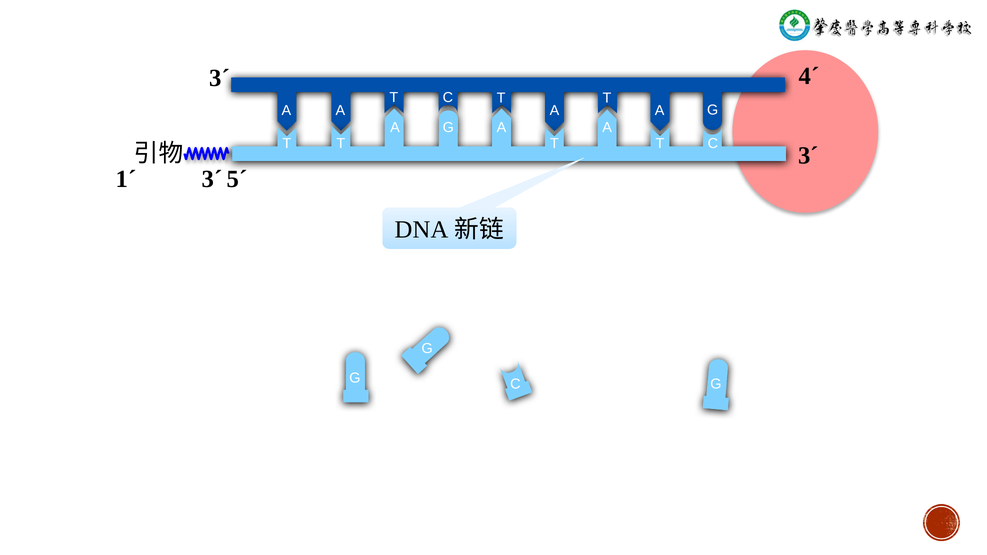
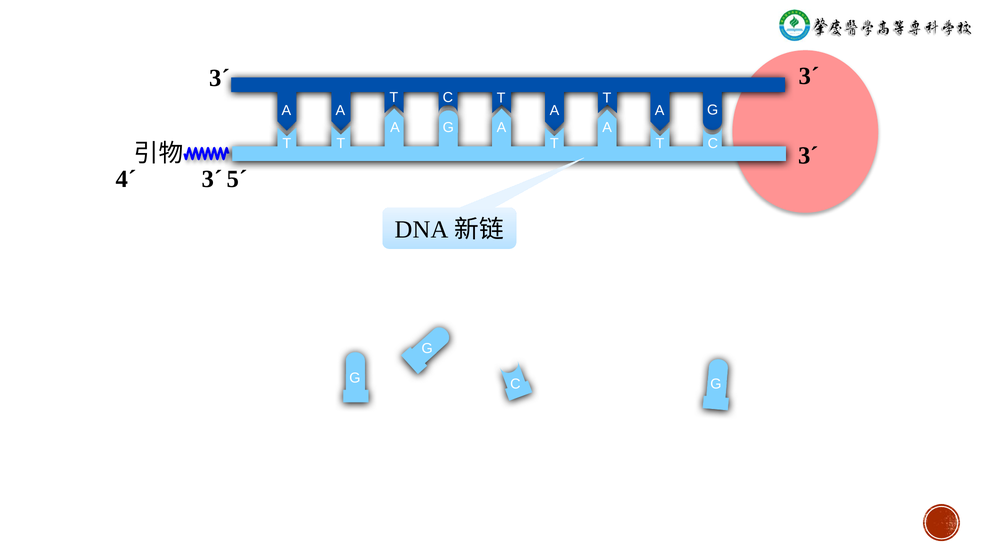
4´: 4´ -> 3´ (809, 76)
1´: 1´ -> 4´ (126, 179)
